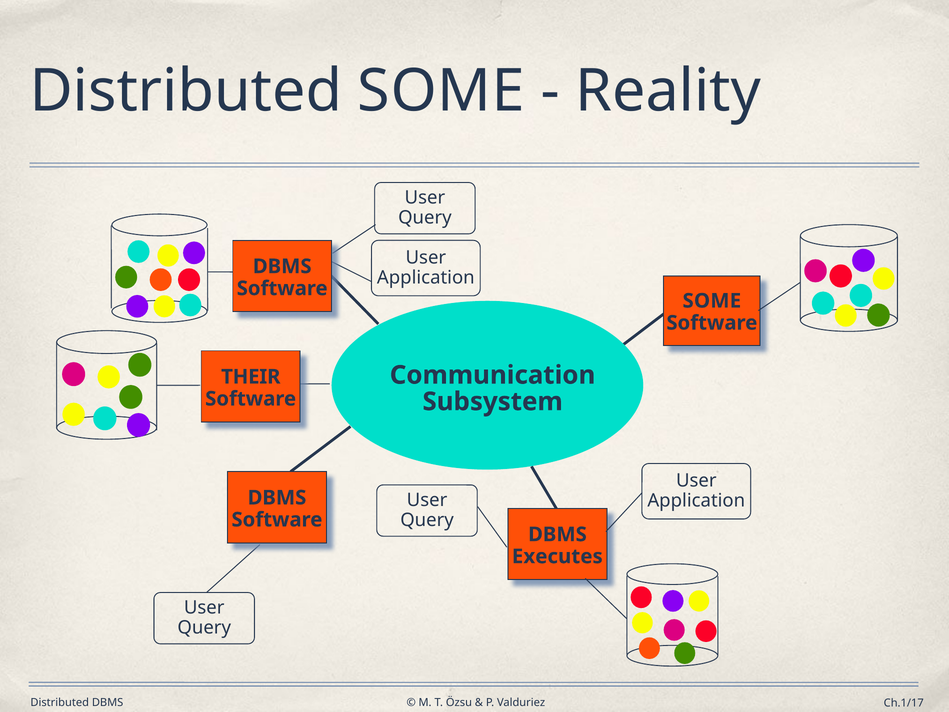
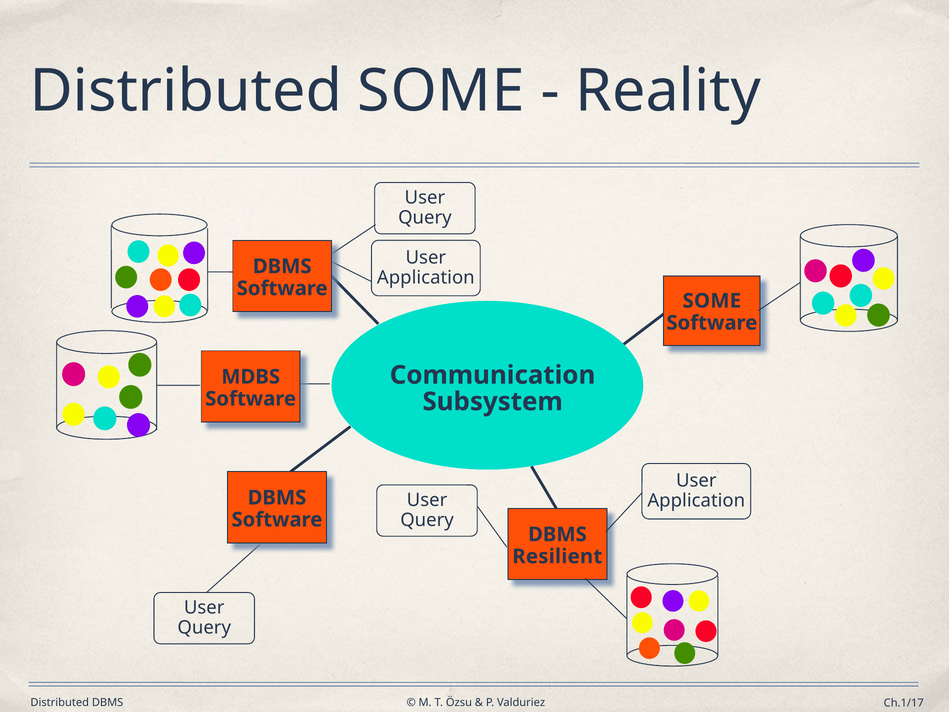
THEIR: THEIR -> MDBS (251, 377)
Executes: Executes -> Resilient (557, 556)
